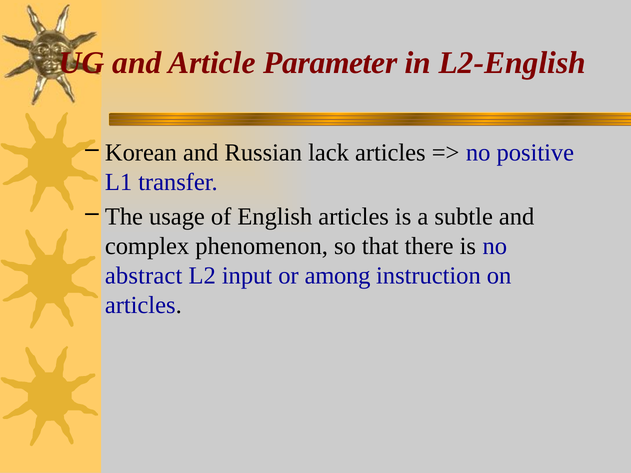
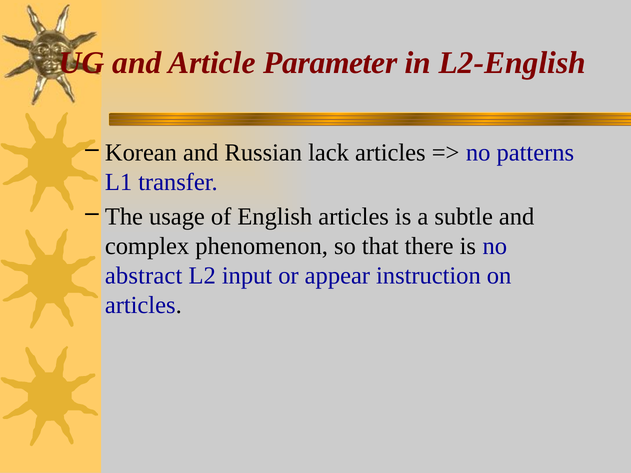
positive: positive -> patterns (535, 153)
among: among -> appear (337, 276)
